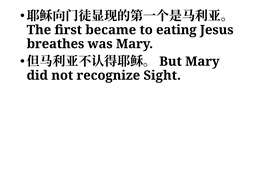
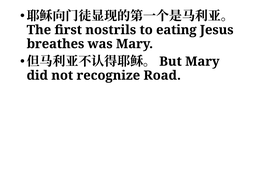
became: became -> nostrils (111, 30)
Sight: Sight -> Road (162, 76)
